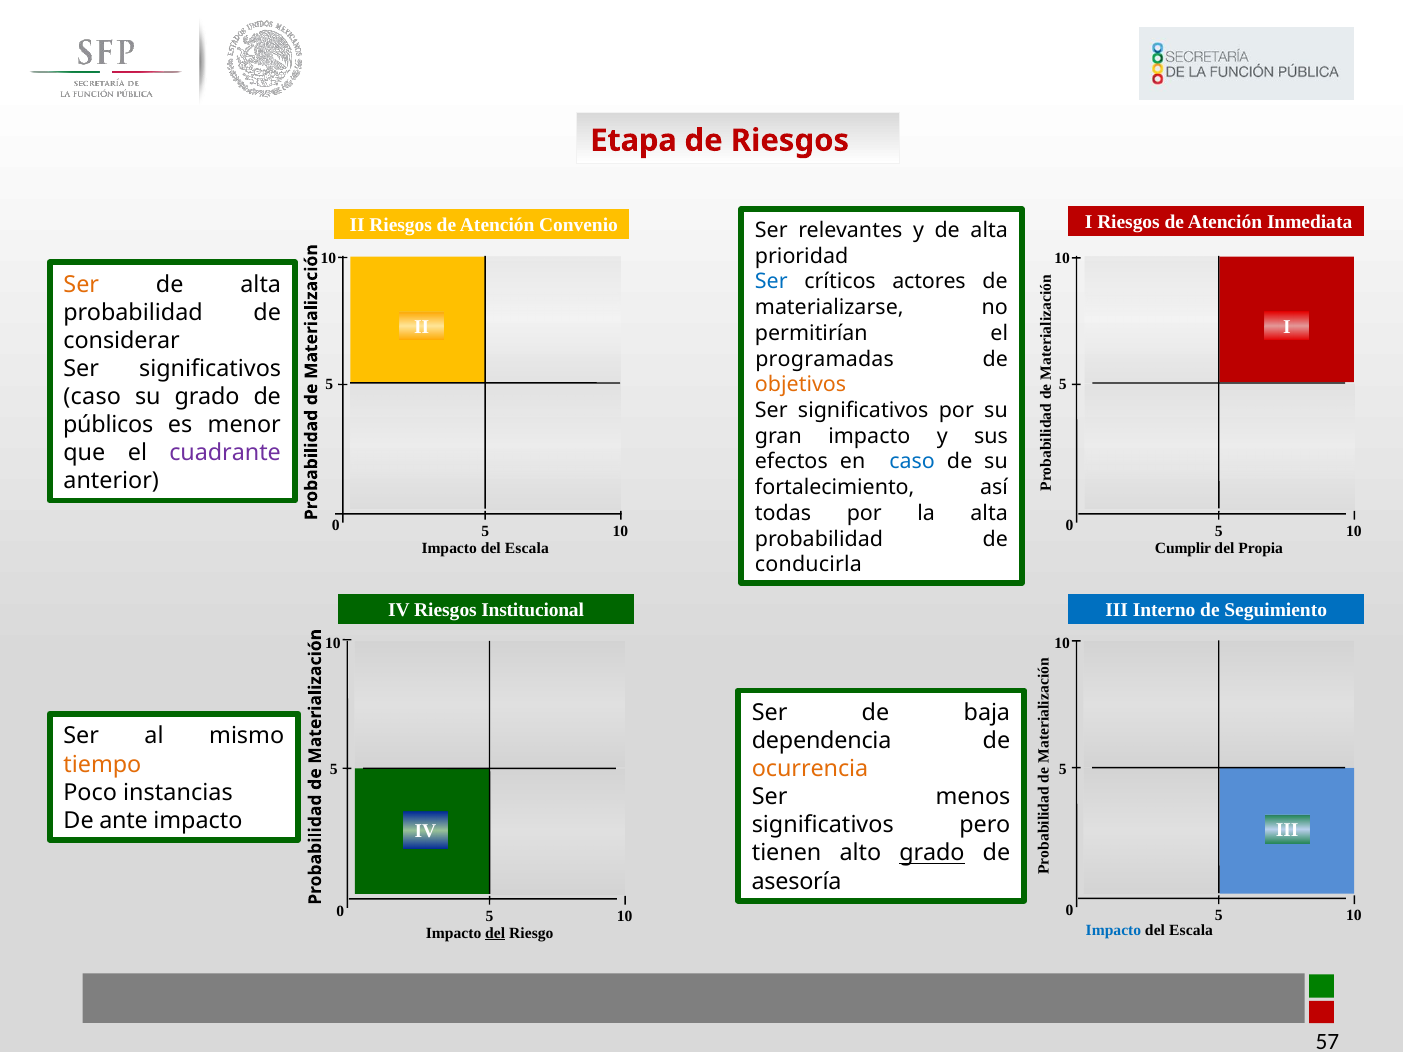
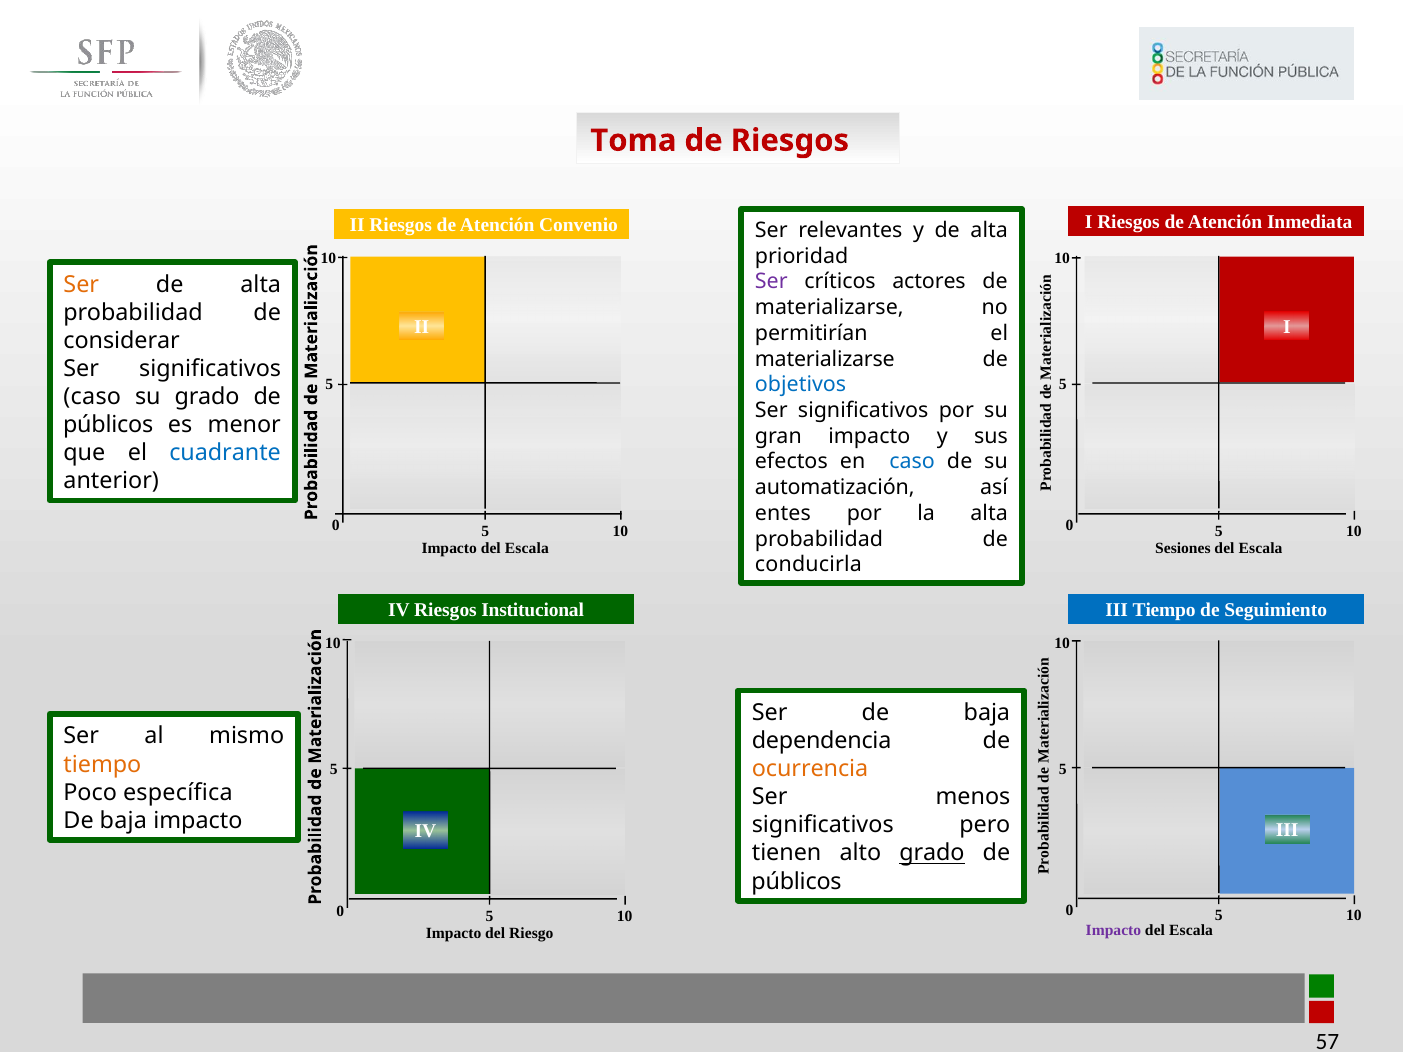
Etapa: Etapa -> Toma (633, 141)
Ser colour: blue -> purple (771, 282)
programadas: programadas -> materializarse (825, 359)
objetivos colour: orange -> blue (801, 385)
cuadrante colour: purple -> blue (225, 453)
fortalecimiento: fortalecimiento -> automatización (835, 488)
todas: todas -> entes (783, 513)
Cumplir: Cumplir -> Sesiones (1183, 548)
Propia: Propia -> Escala (1261, 548)
III Interno: Interno -> Tiempo (1164, 610)
instancias: instancias -> específica (178, 793)
ante: ante -> baja (123, 821)
asesoría: asesoría -> públicos (797, 882)
Impacto colour: blue -> purple (1113, 931)
del underline: present -> none (495, 933)
